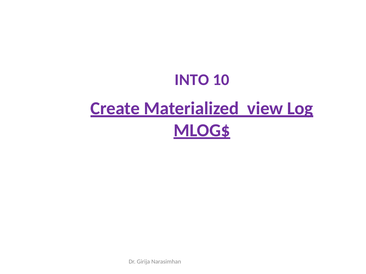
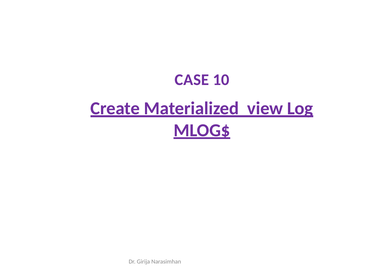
INTO: INTO -> CASE (192, 80)
